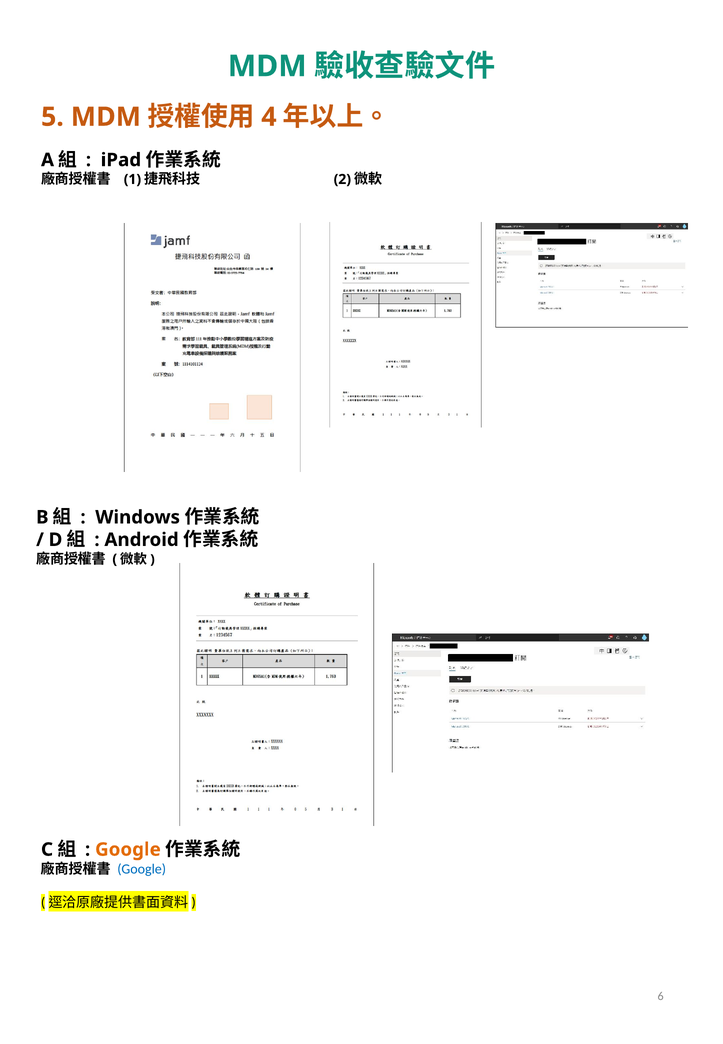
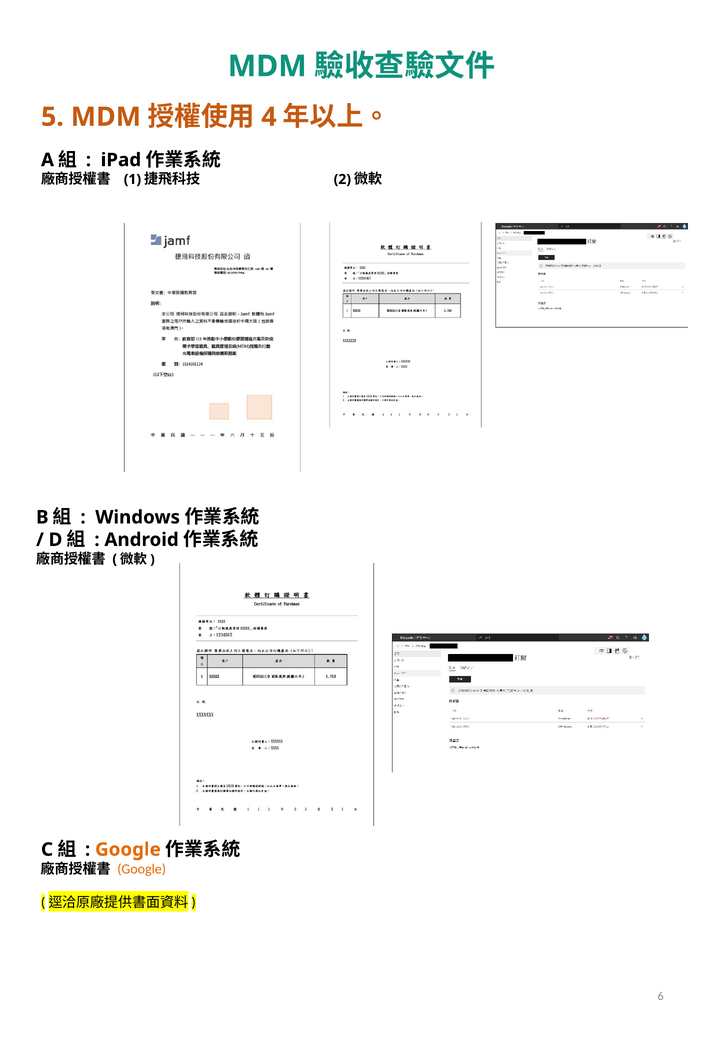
Google colour: blue -> orange (142, 869)
